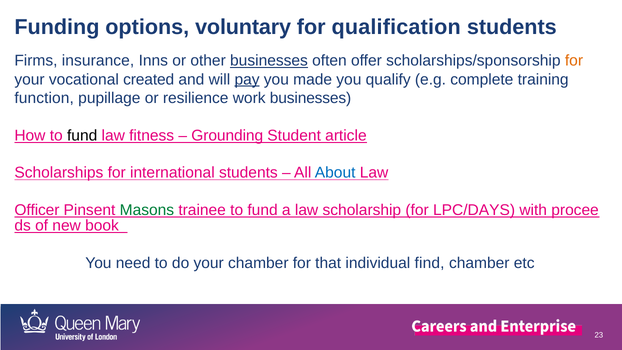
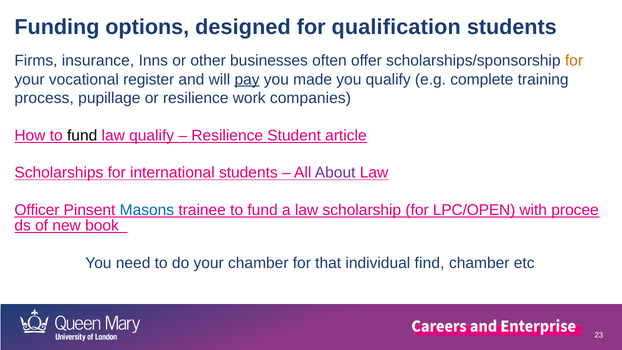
voluntary: voluntary -> designed (243, 27)
businesses underline: present -> none (269, 61)
created: created -> register (149, 79)
function: function -> process (44, 98)
work businesses: businesses -> companies (310, 98)
law fitness: fitness -> qualify (152, 135)
Grounding: Grounding -> Resilience (227, 135)
About colour: blue -> purple (335, 173)
Masons colour: green -> blue (147, 210)
LPC/DAYS: LPC/DAYS -> LPC/OPEN (474, 210)
